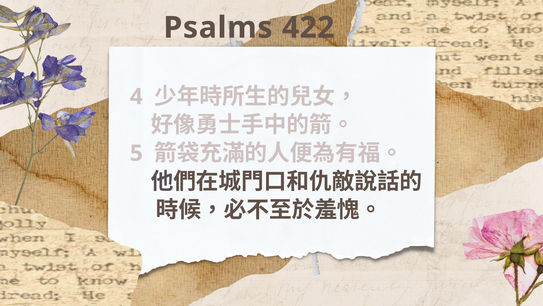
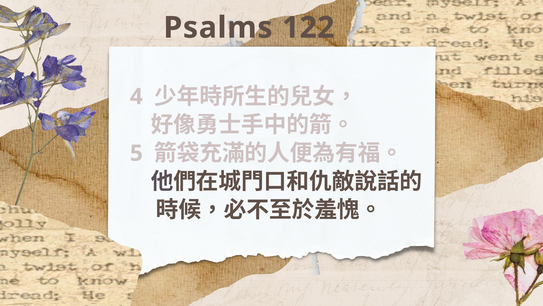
422: 422 -> 122 (308, 28)
